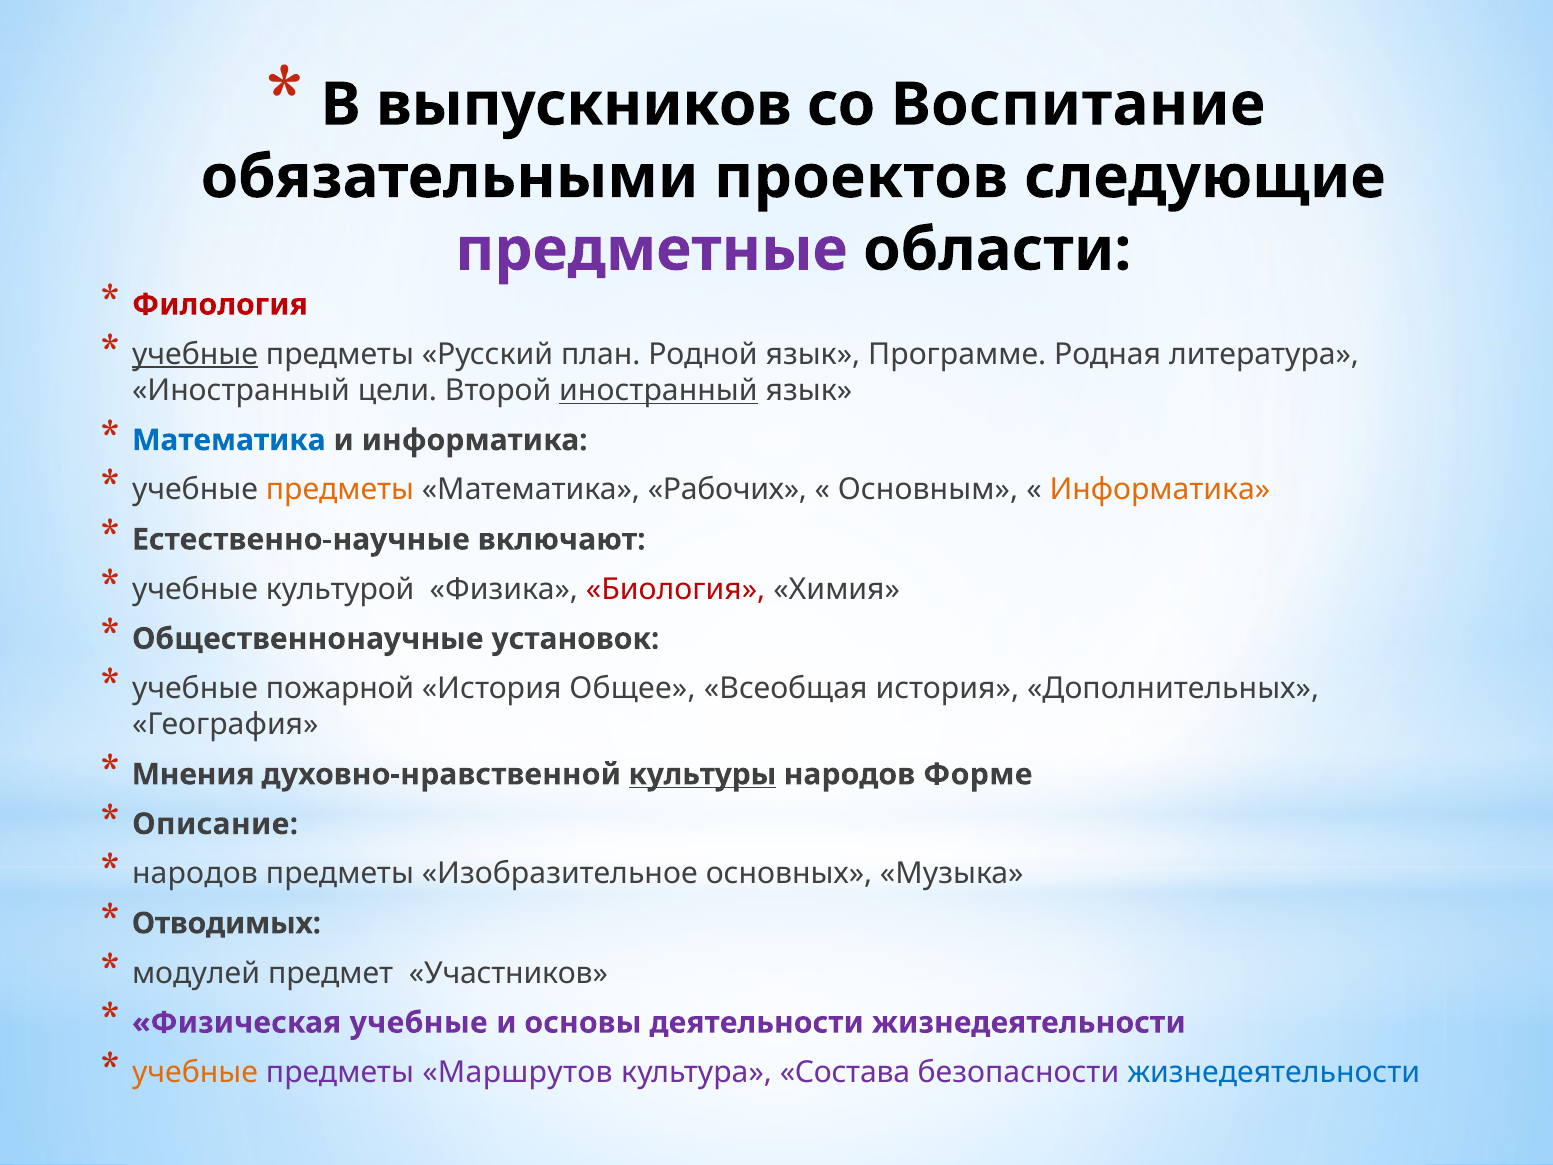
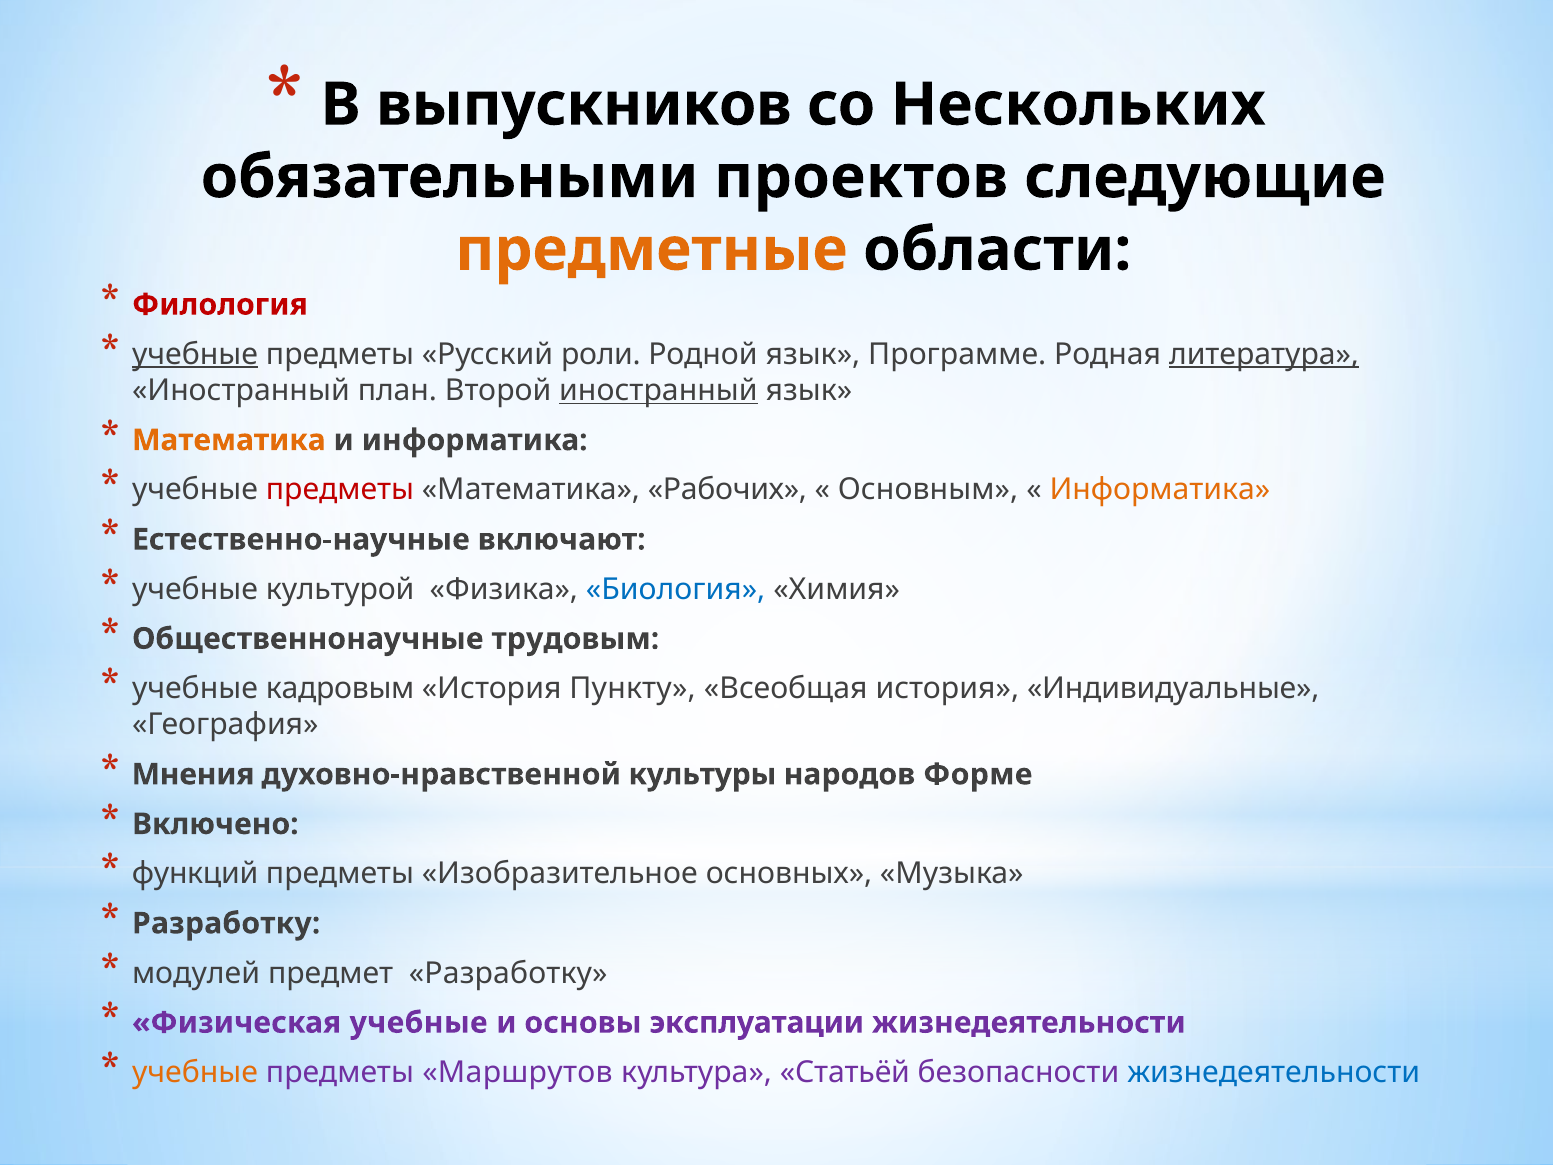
Воспитание: Воспитание -> Нескольких (1078, 105)
предметные colour: purple -> orange (651, 250)
план: план -> роли (601, 354)
литература underline: none -> present (1264, 354)
цели: цели -> план (397, 391)
Математика colour: blue -> orange (229, 440)
предметы colour: orange -> red (340, 490)
Биология colour: red -> blue (676, 589)
установок: установок -> трудовым (575, 639)
пожарной: пожарной -> кадровым (340, 688)
Общее: Общее -> Пункту (633, 688)
Дополнительных: Дополнительных -> Индивидуальные (1173, 688)
культуры underline: present -> none (702, 774)
Описание: Описание -> Включено (215, 824)
народов: народов -> функций (195, 874)
Отводимых: Отводимых -> Разработку (226, 923)
предмет Участников: Участников -> Разработку (508, 973)
деятельности: деятельности -> эксплуатации (757, 1023)
Состава: Состава -> Статьёй (845, 1072)
